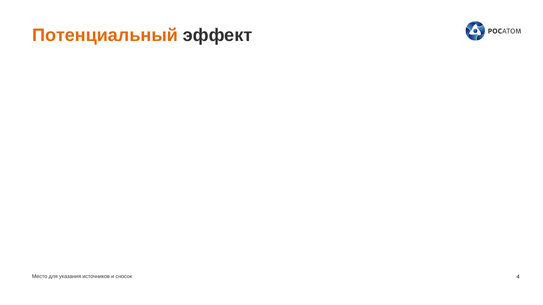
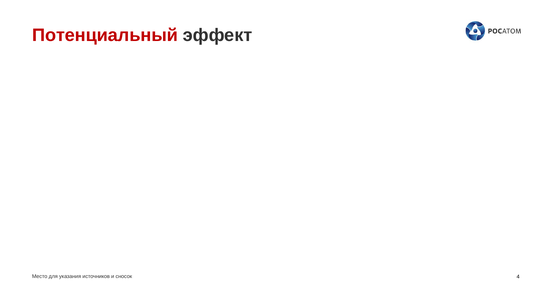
Потенциальный colour: orange -> red (105, 35)
